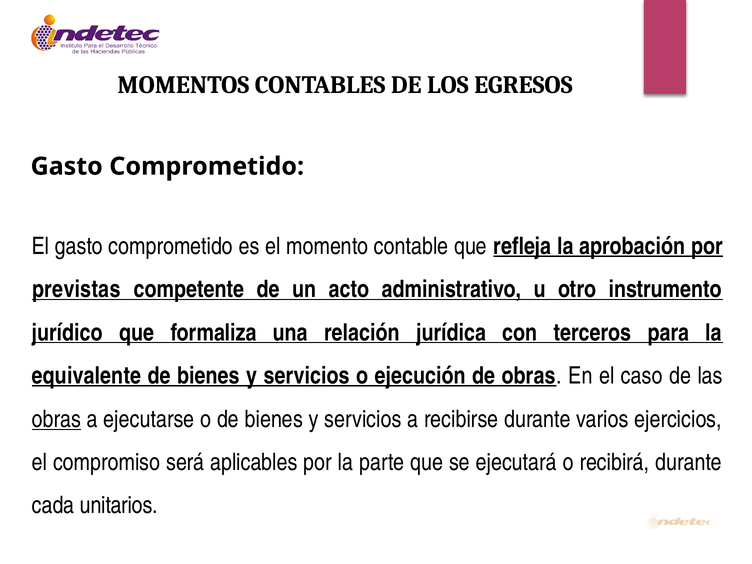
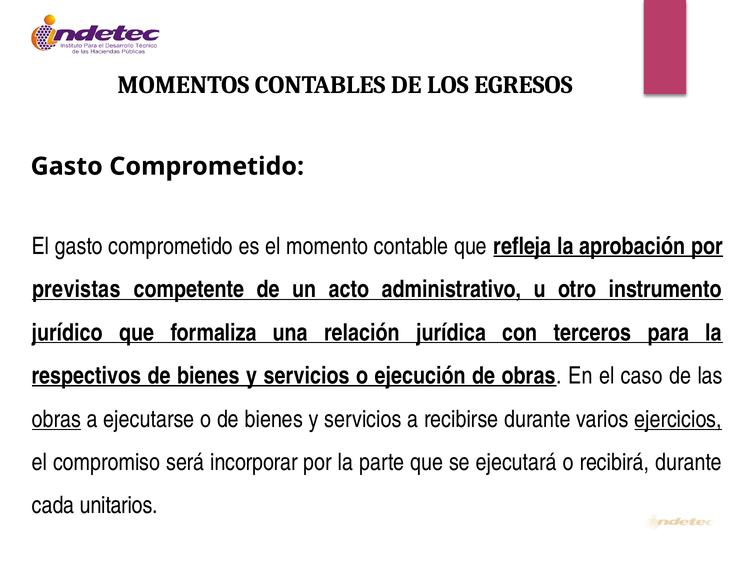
equivalente: equivalente -> respectivos (87, 376)
ejercicios underline: none -> present (678, 419)
aplicables: aplicables -> incorporar (254, 462)
